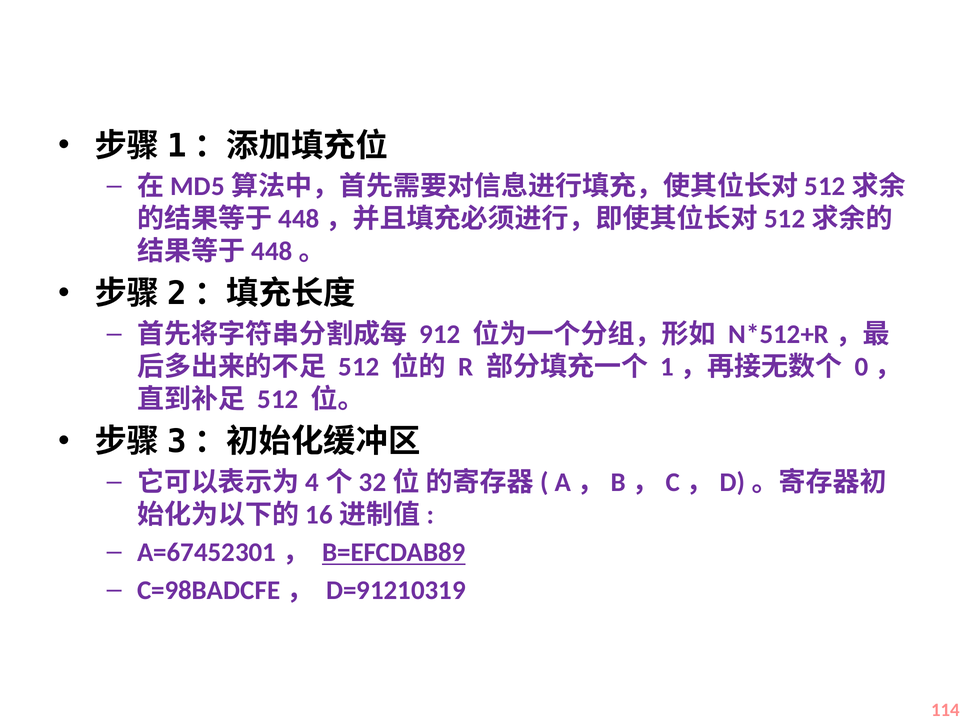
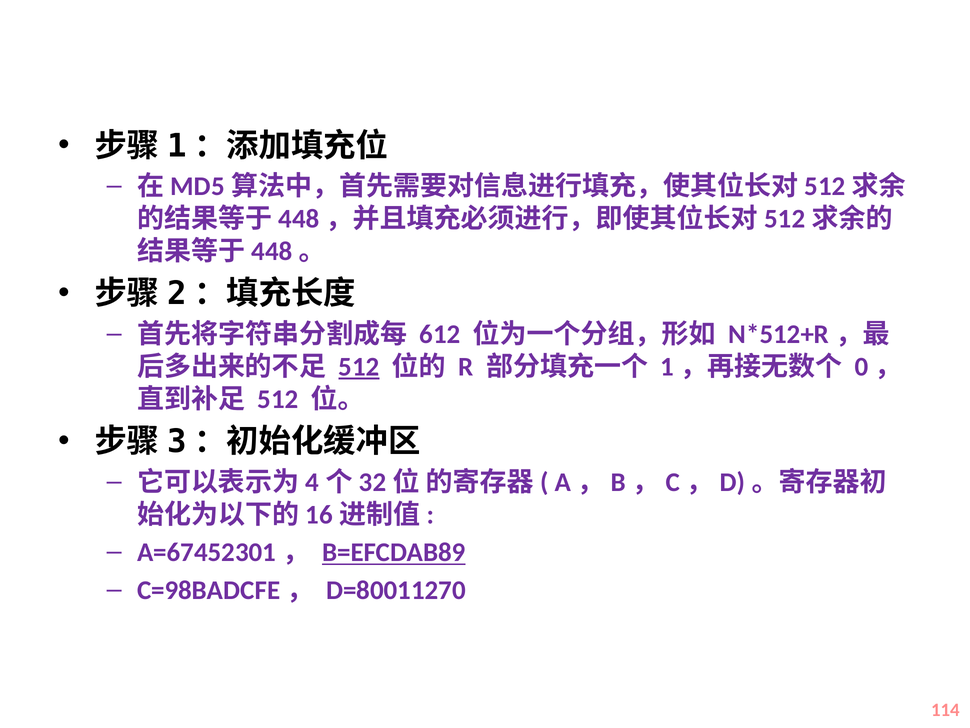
912: 912 -> 612 (440, 334)
512 underline: none -> present (359, 367)
D=91210319: D=91210319 -> D=80011270 (396, 590)
